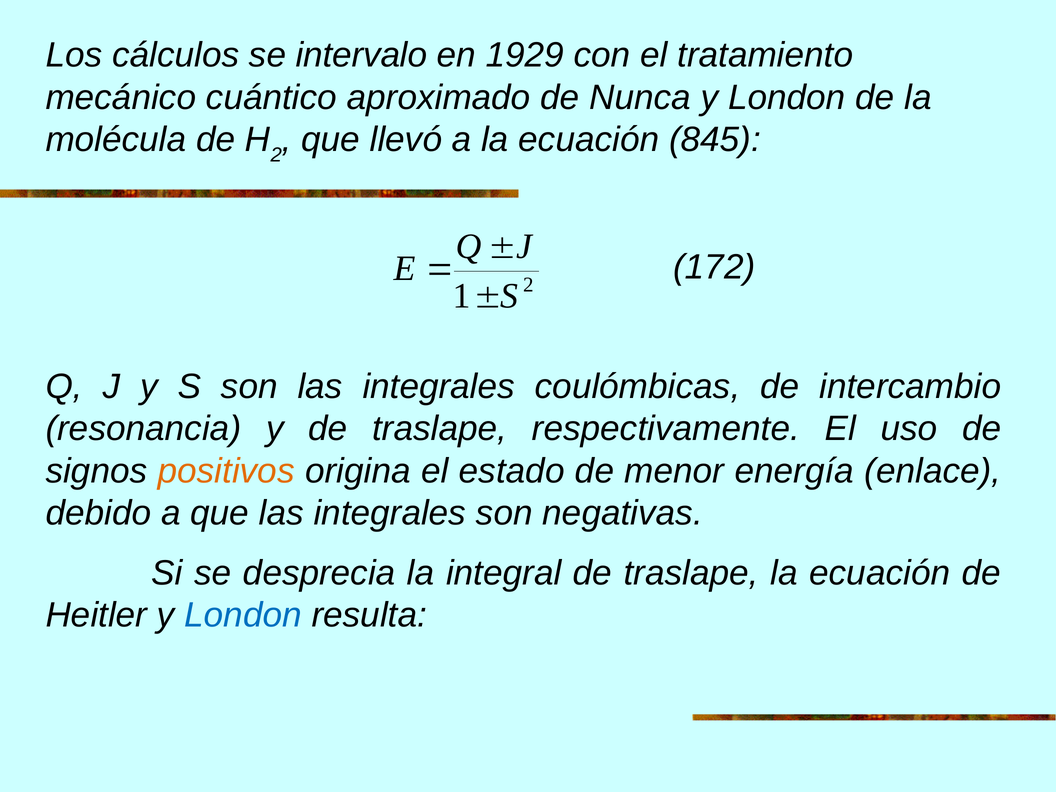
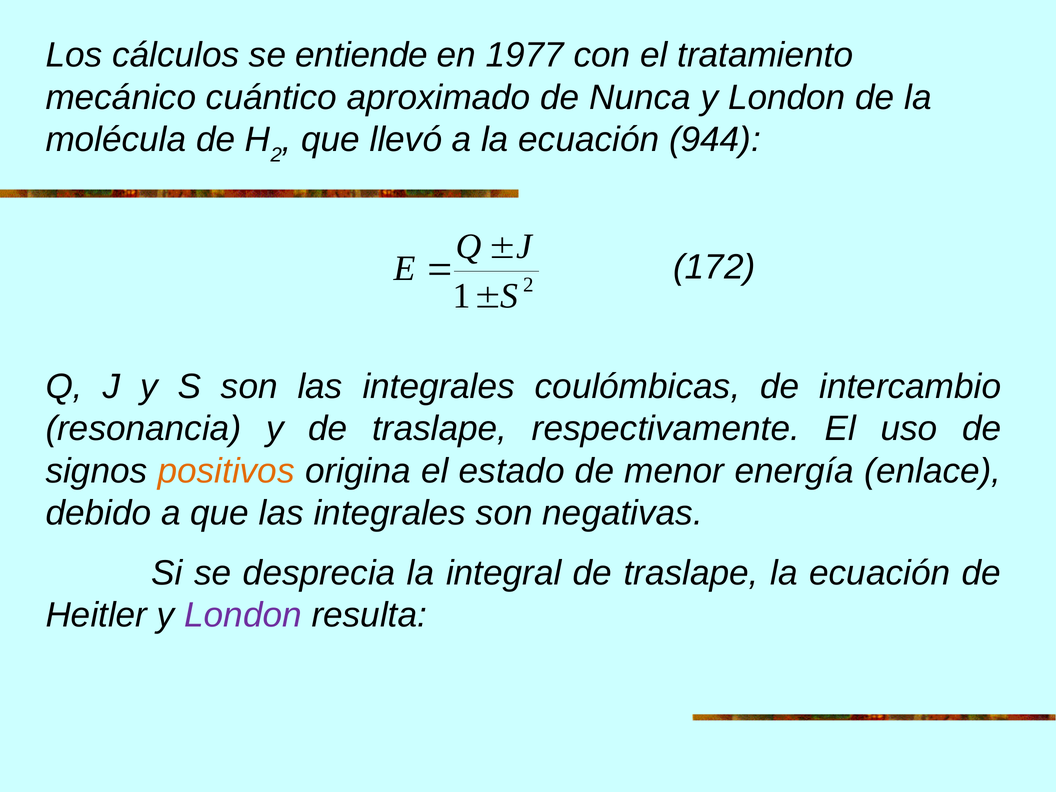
intervalo: intervalo -> entiende (362, 55)
1929: 1929 -> 1977 (525, 55)
845: 845 -> 944 (715, 140)
London colour: blue -> purple (243, 615)
